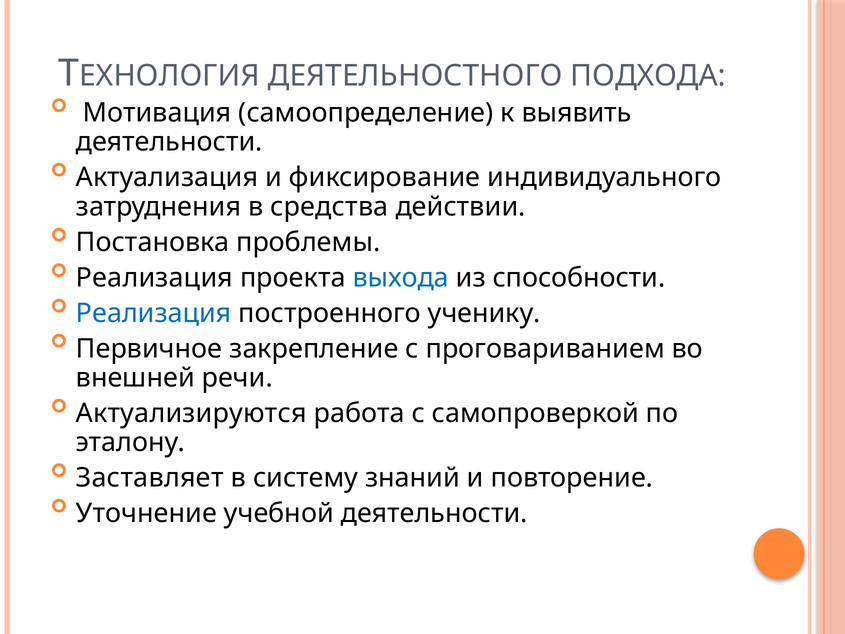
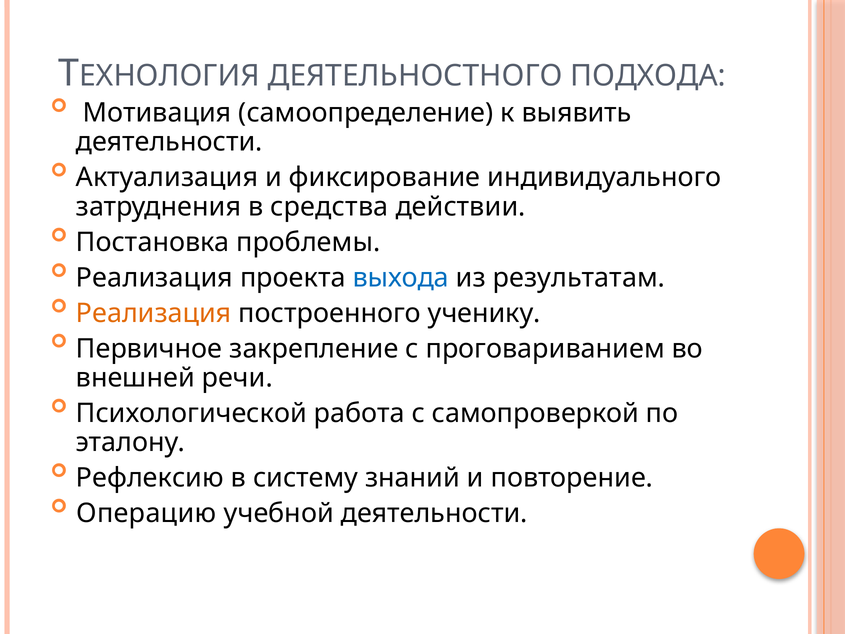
способности: способности -> результатам (579, 278)
Реализация colour: blue -> orange (154, 313)
Актуализируются: Актуализируются -> Психологической (191, 413)
Заставляет: Заставляет -> Рефлексию (150, 478)
Уточнение: Уточнение -> Операцию (146, 513)
